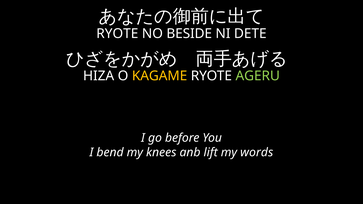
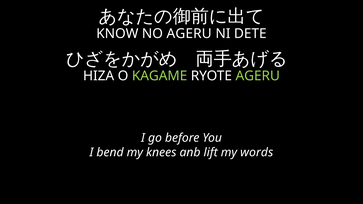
RYOTE: RYOTE -> KNOW (117, 34)
NO BESIDE: BESIDE -> AGERU (189, 34)
KAGAME colour: yellow -> light green (160, 76)
